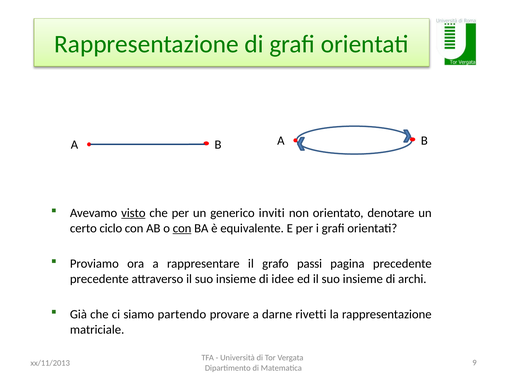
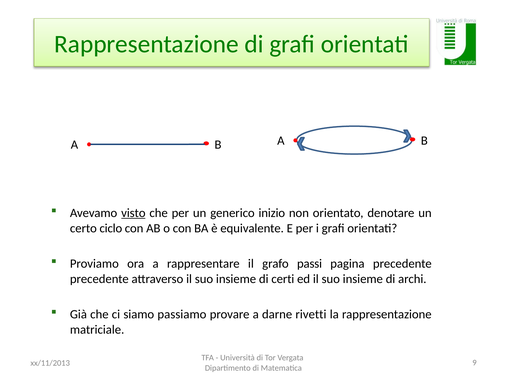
inviti: inviti -> inizio (272, 213)
con underline: present -> none (182, 228)
idee: idee -> certi (283, 279)
partendo: partendo -> passiamo (182, 315)
